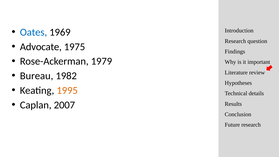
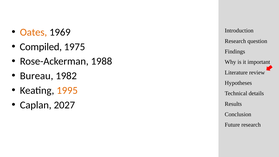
Oates colour: blue -> orange (33, 32)
Advocate: Advocate -> Compiled (41, 47)
1979: 1979 -> 1988 (102, 61)
2007: 2007 -> 2027 (64, 105)
